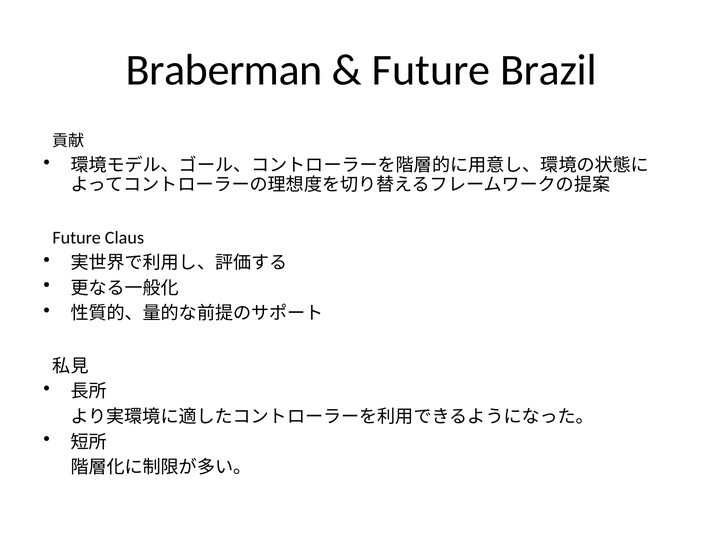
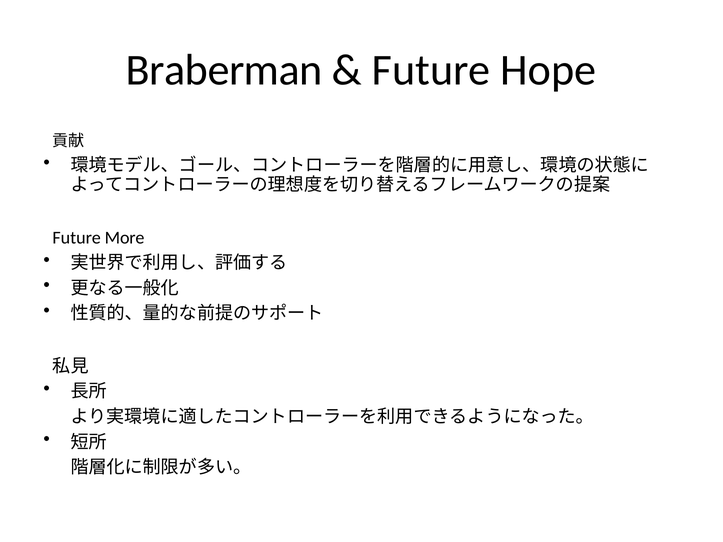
Brazil: Brazil -> Hope (548, 70)
Claus: Claus -> More (125, 238)
